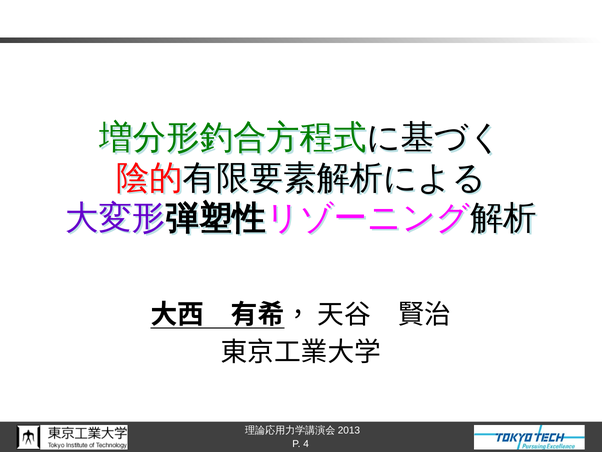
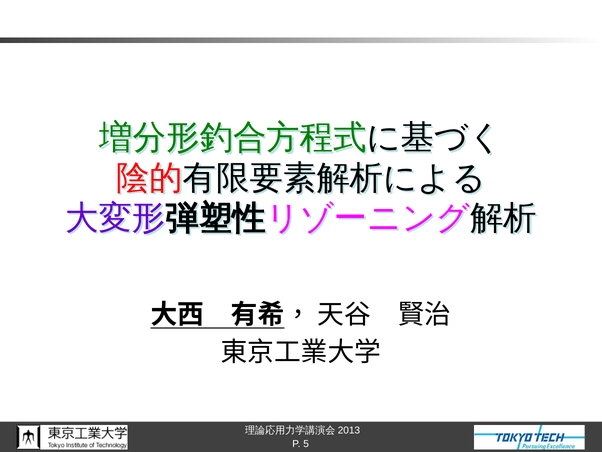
4: 4 -> 5 (306, 443)
